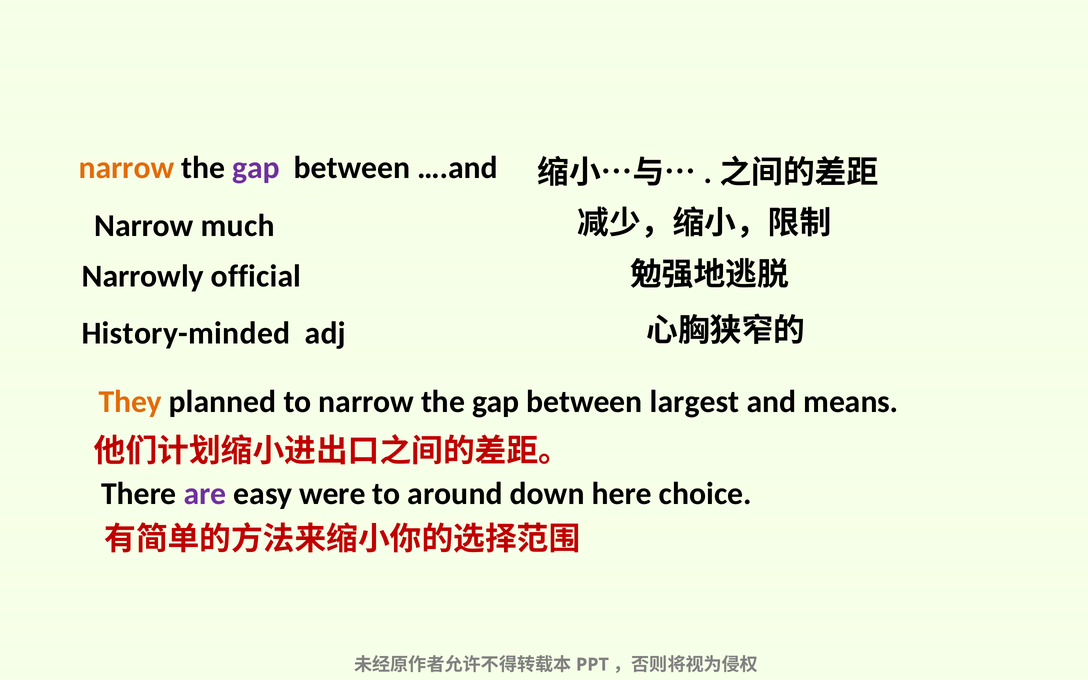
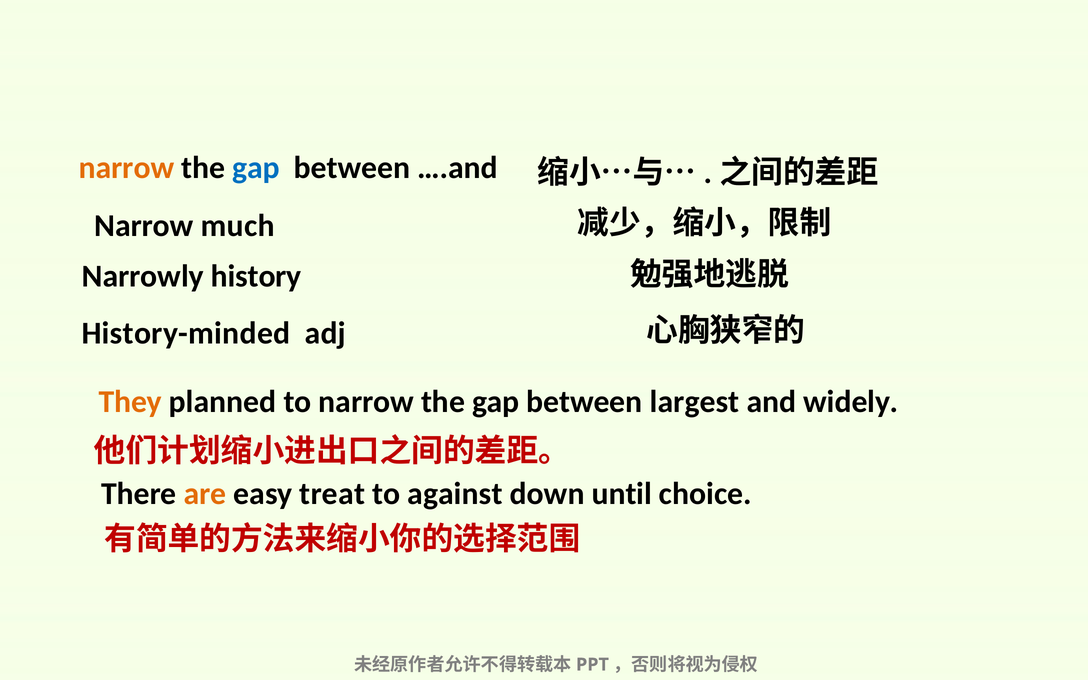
gap colour: purple -> blue (256, 168)
official: official -> history (256, 276)
means: means -> widely (851, 402)
are colour: purple -> orange (205, 494)
were: were -> treat (332, 494)
around: around -> against (455, 494)
here: here -> until (622, 494)
